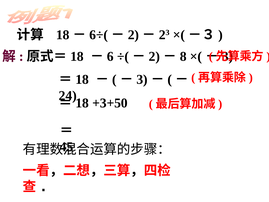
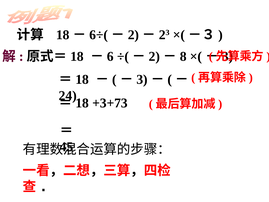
+3+50: +3+50 -> +3+73 (110, 103)
